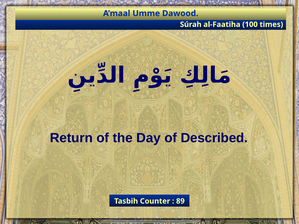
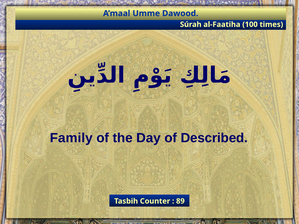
Return: Return -> Family (71, 138)
